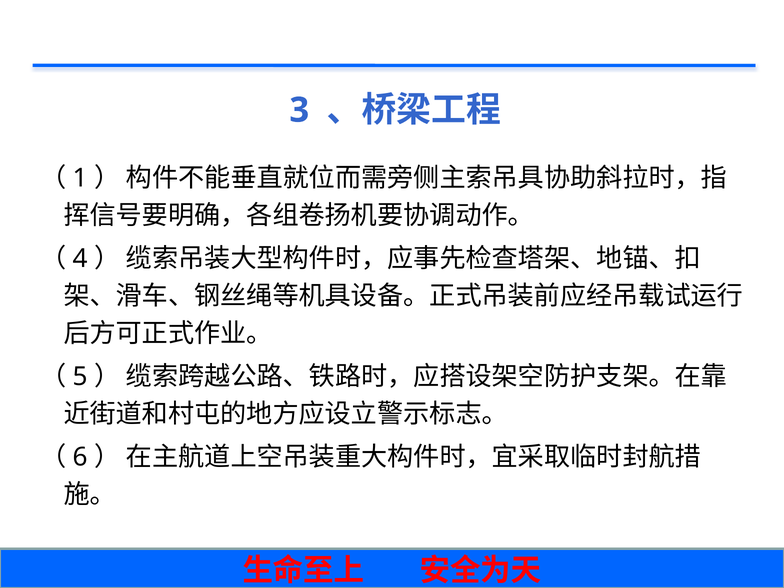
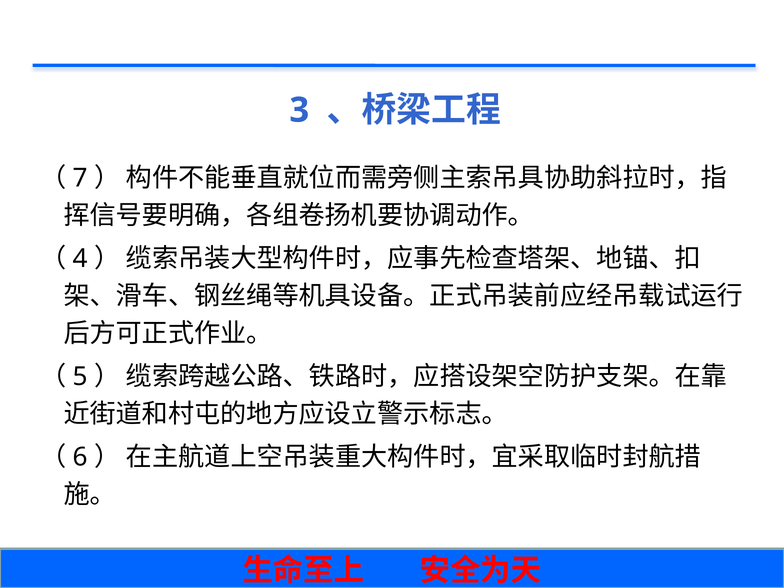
1: 1 -> 7 (80, 178)
